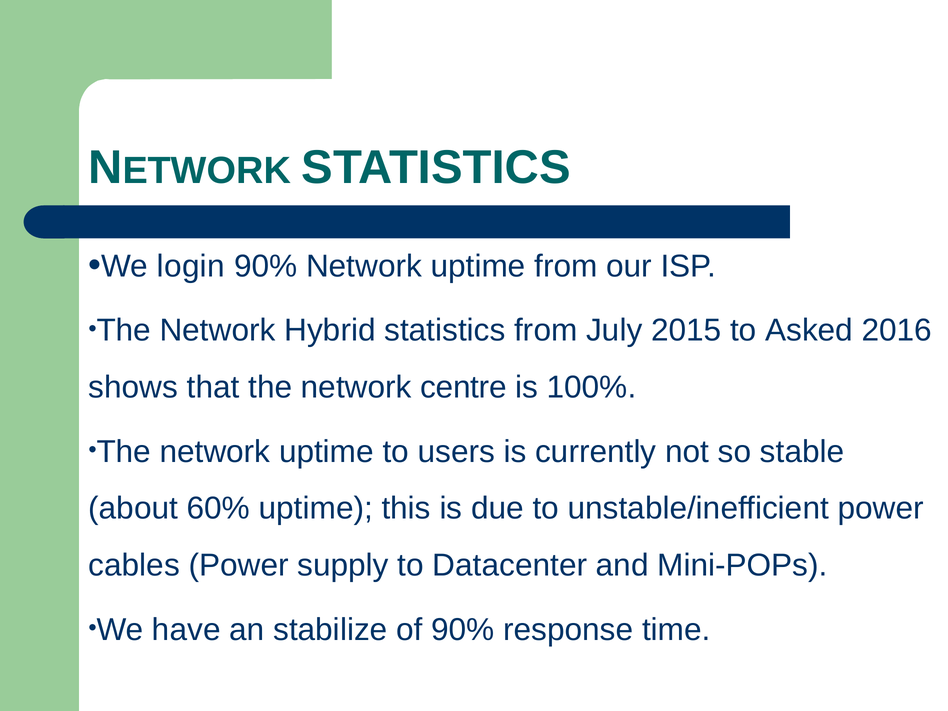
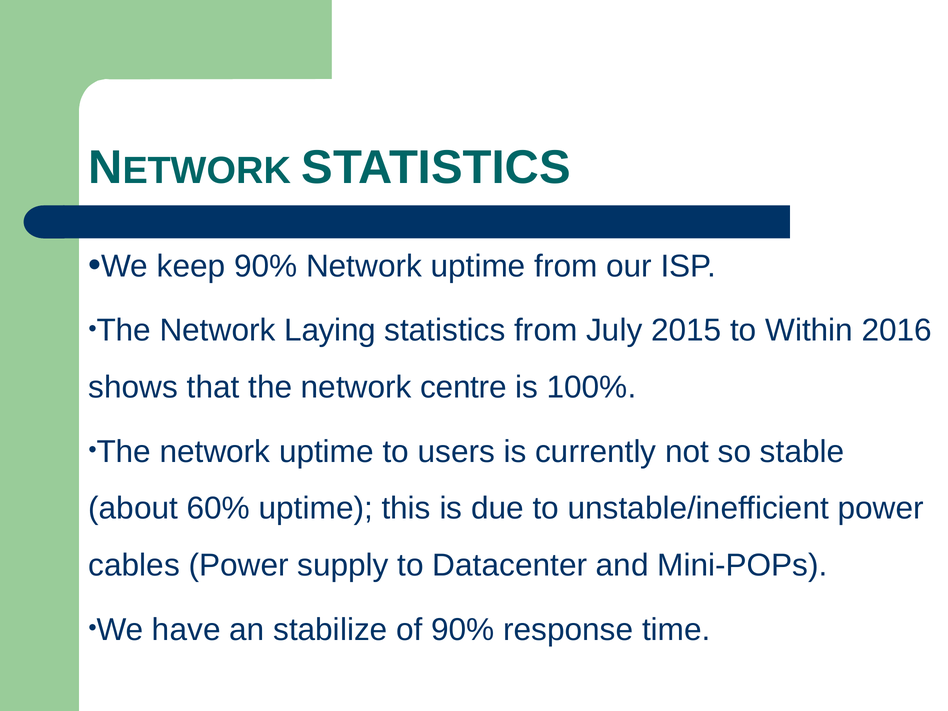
login: login -> keep (191, 266)
Hybrid: Hybrid -> Laying (330, 330)
Asked: Asked -> Within (809, 330)
